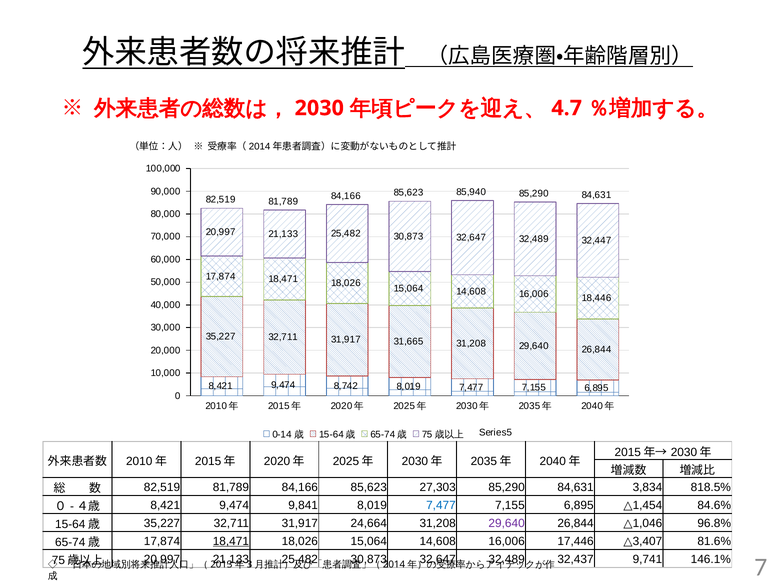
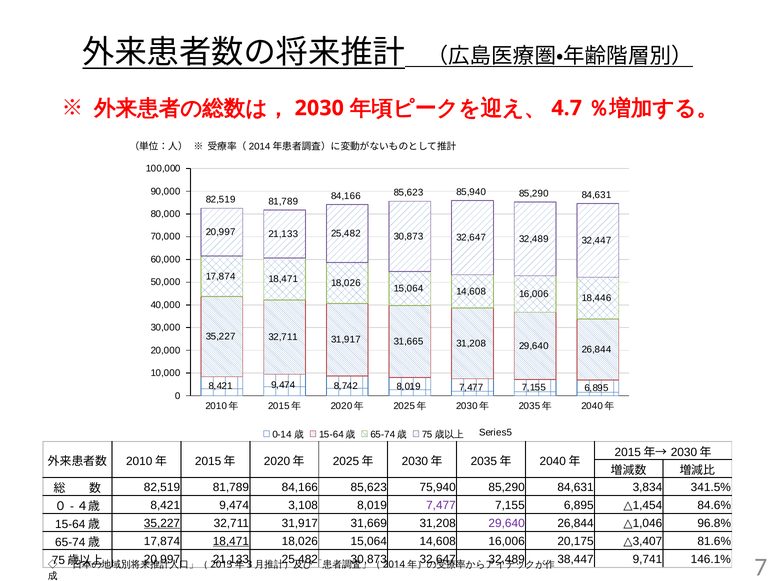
27,303: 27,303 -> 75,940 (438, 487)
818.5%: 818.5% -> 341.5% (711, 487)
9,841: 9,841 -> 3,108 (303, 505)
7,477 colour: blue -> purple (441, 505)
35,227 underline: none -> present (162, 523)
24,664: 24,664 -> 31,669 (369, 523)
17,446: 17,446 -> 20,175 (576, 541)
32,437: 32,437 -> 38,447 (576, 559)
